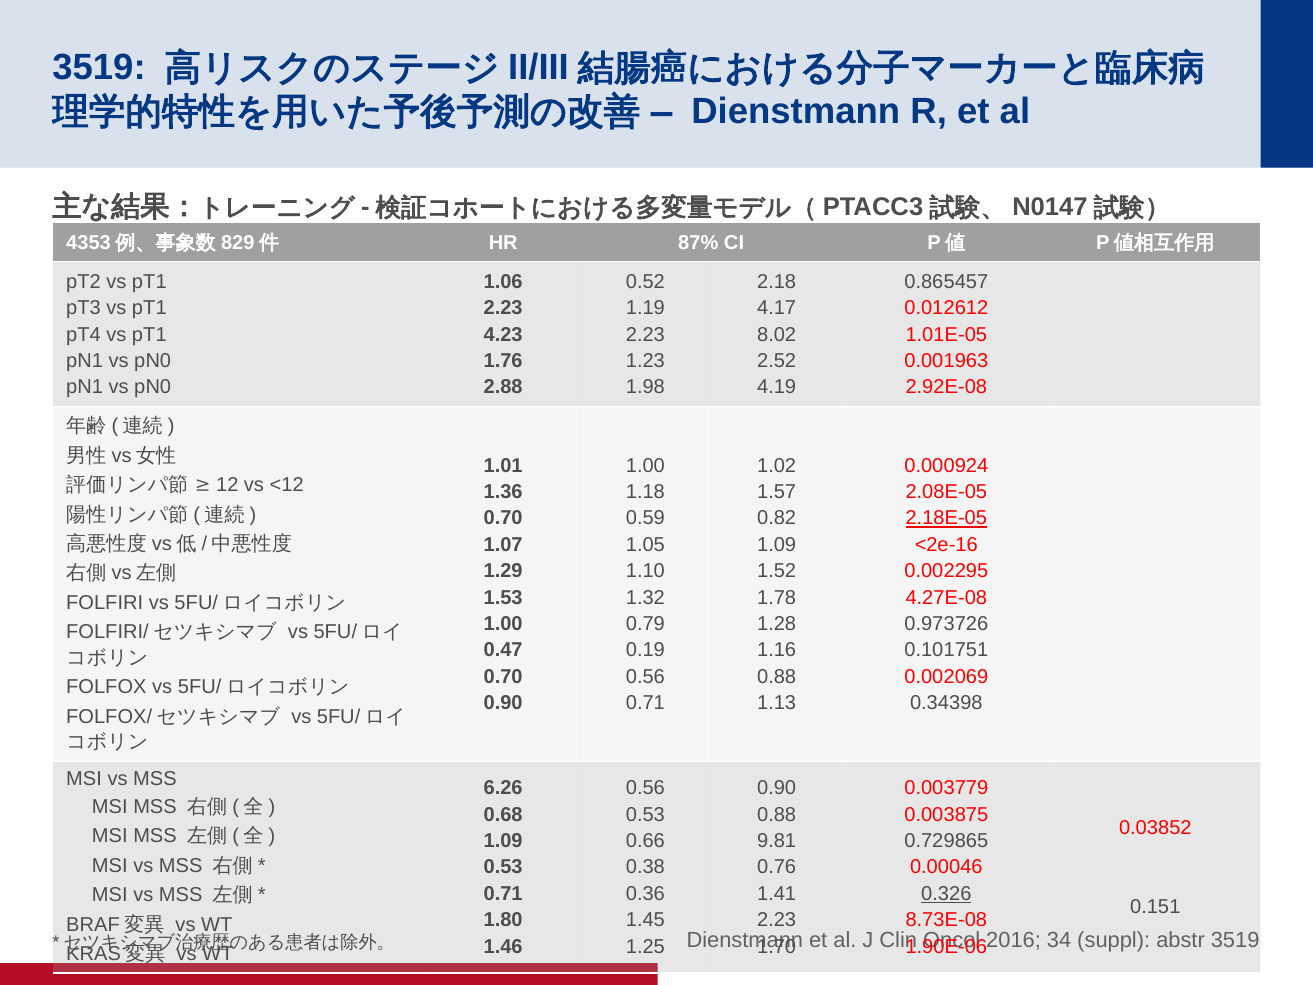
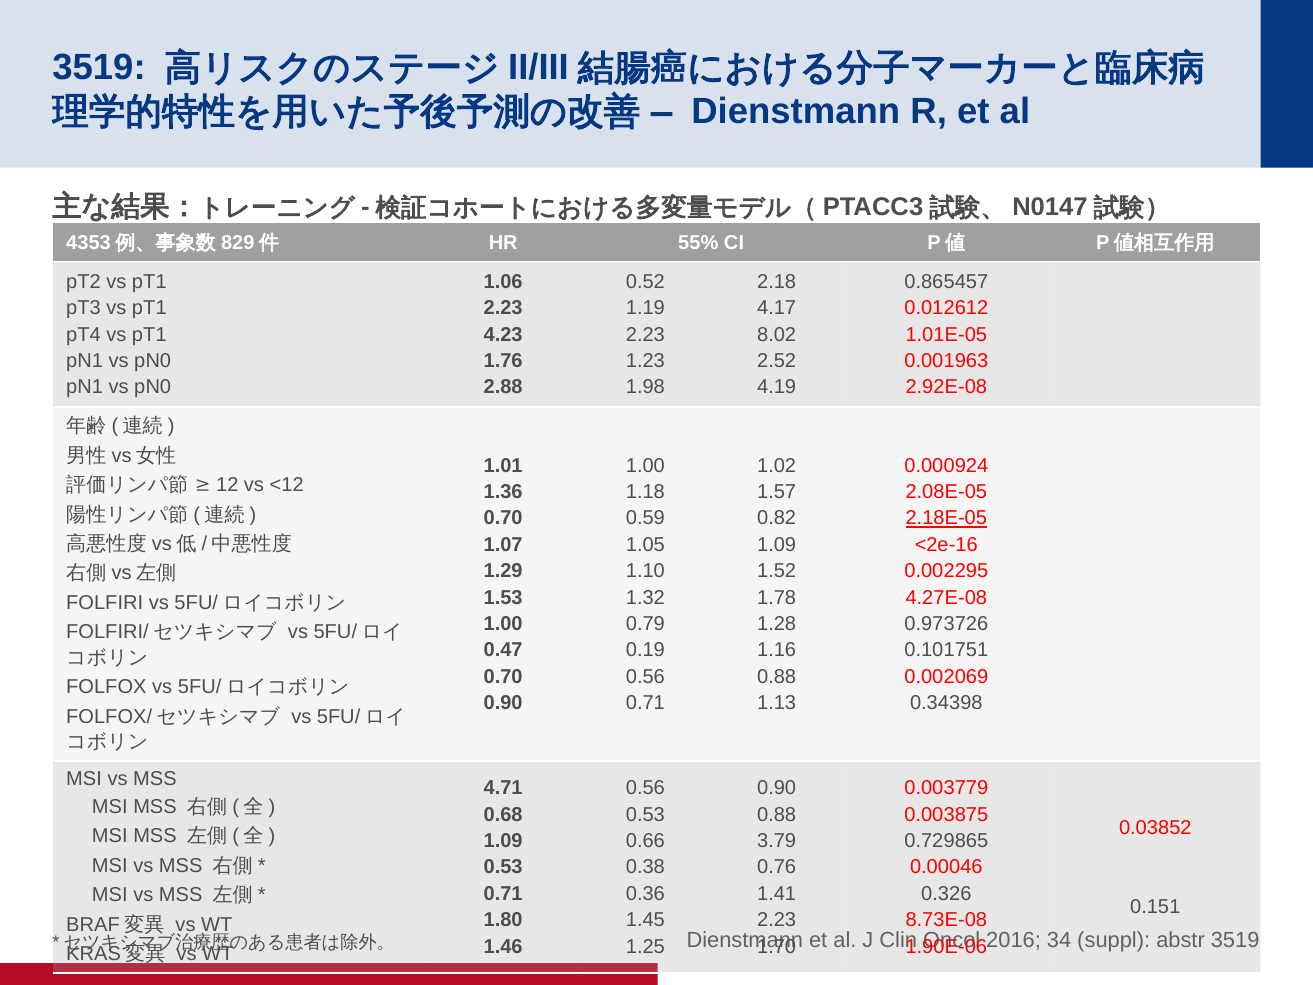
87%: 87% -> 55% (698, 243)
6.26: 6.26 -> 4.71 (503, 788)
9.81: 9.81 -> 3.79 (777, 841)
0.326 underline: present -> none (946, 893)
